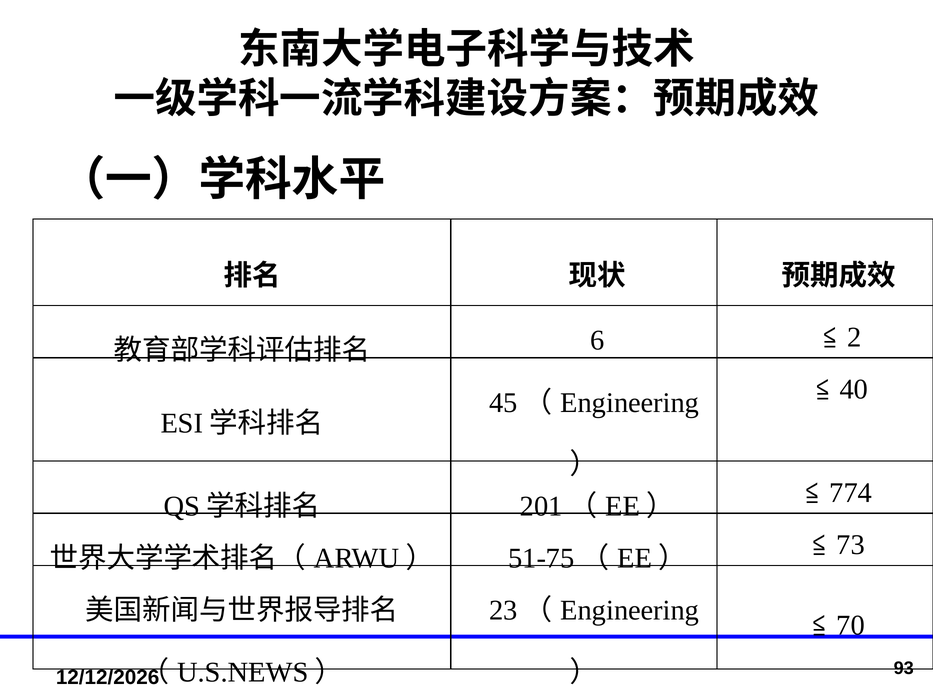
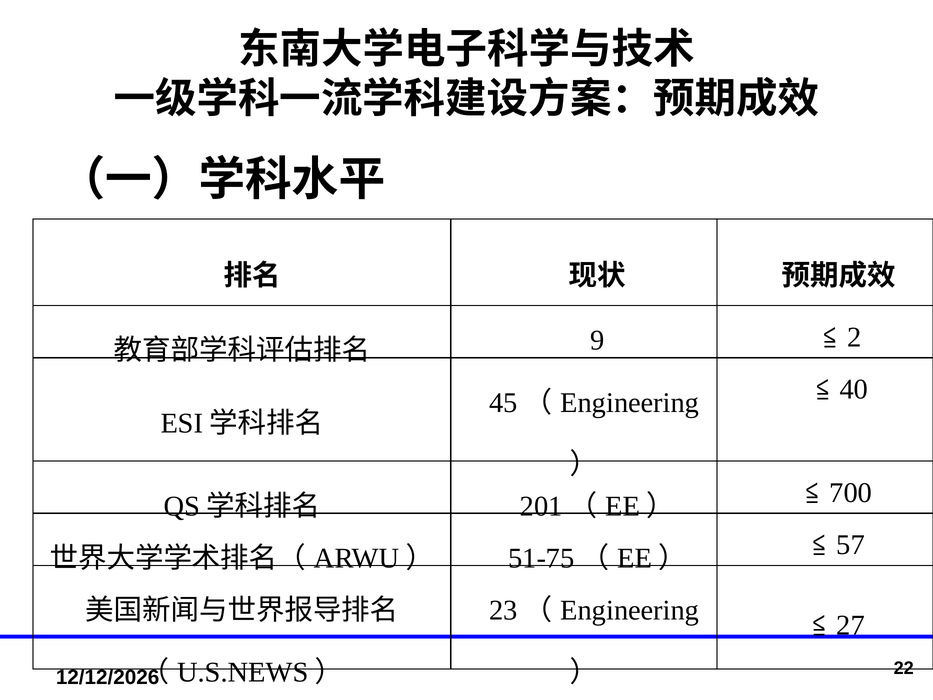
6: 6 -> 9 (597, 340)
774: 774 -> 700 (851, 493)
73: 73 -> 57 (851, 545)
70: 70 -> 27 (851, 625)
93: 93 -> 22 (904, 668)
